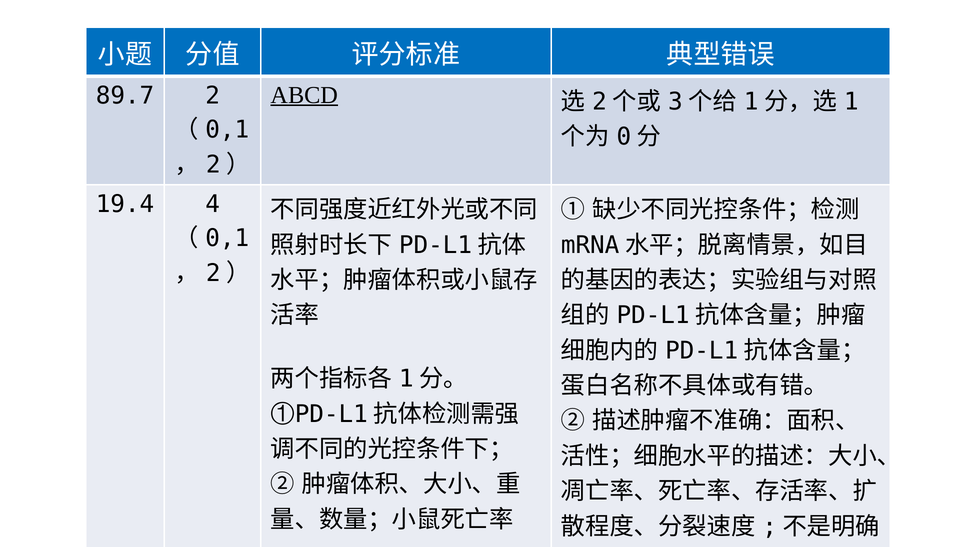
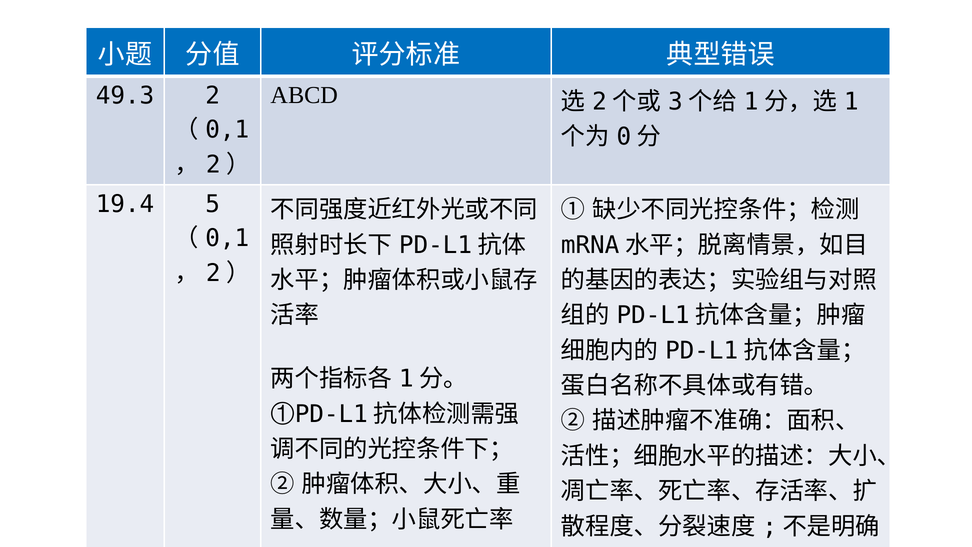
ABCD underline: present -> none (304, 95)
89.7: 89.7 -> 49.3 (125, 96)
4: 4 -> 5 (213, 204)
